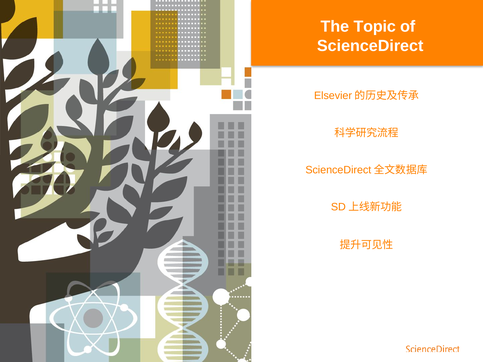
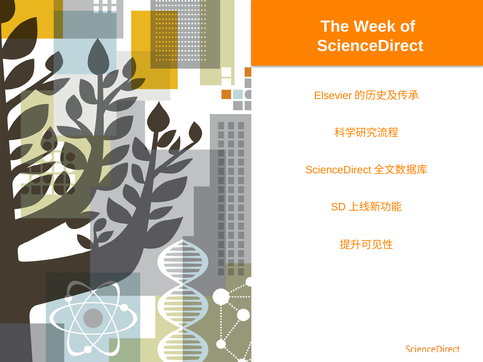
Topic: Topic -> Week (375, 27)
